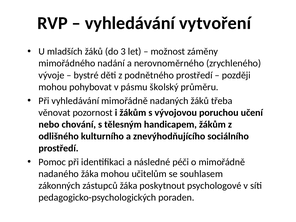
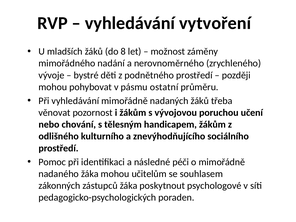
3: 3 -> 8 (123, 51)
školský: školský -> ostatní (164, 87)
